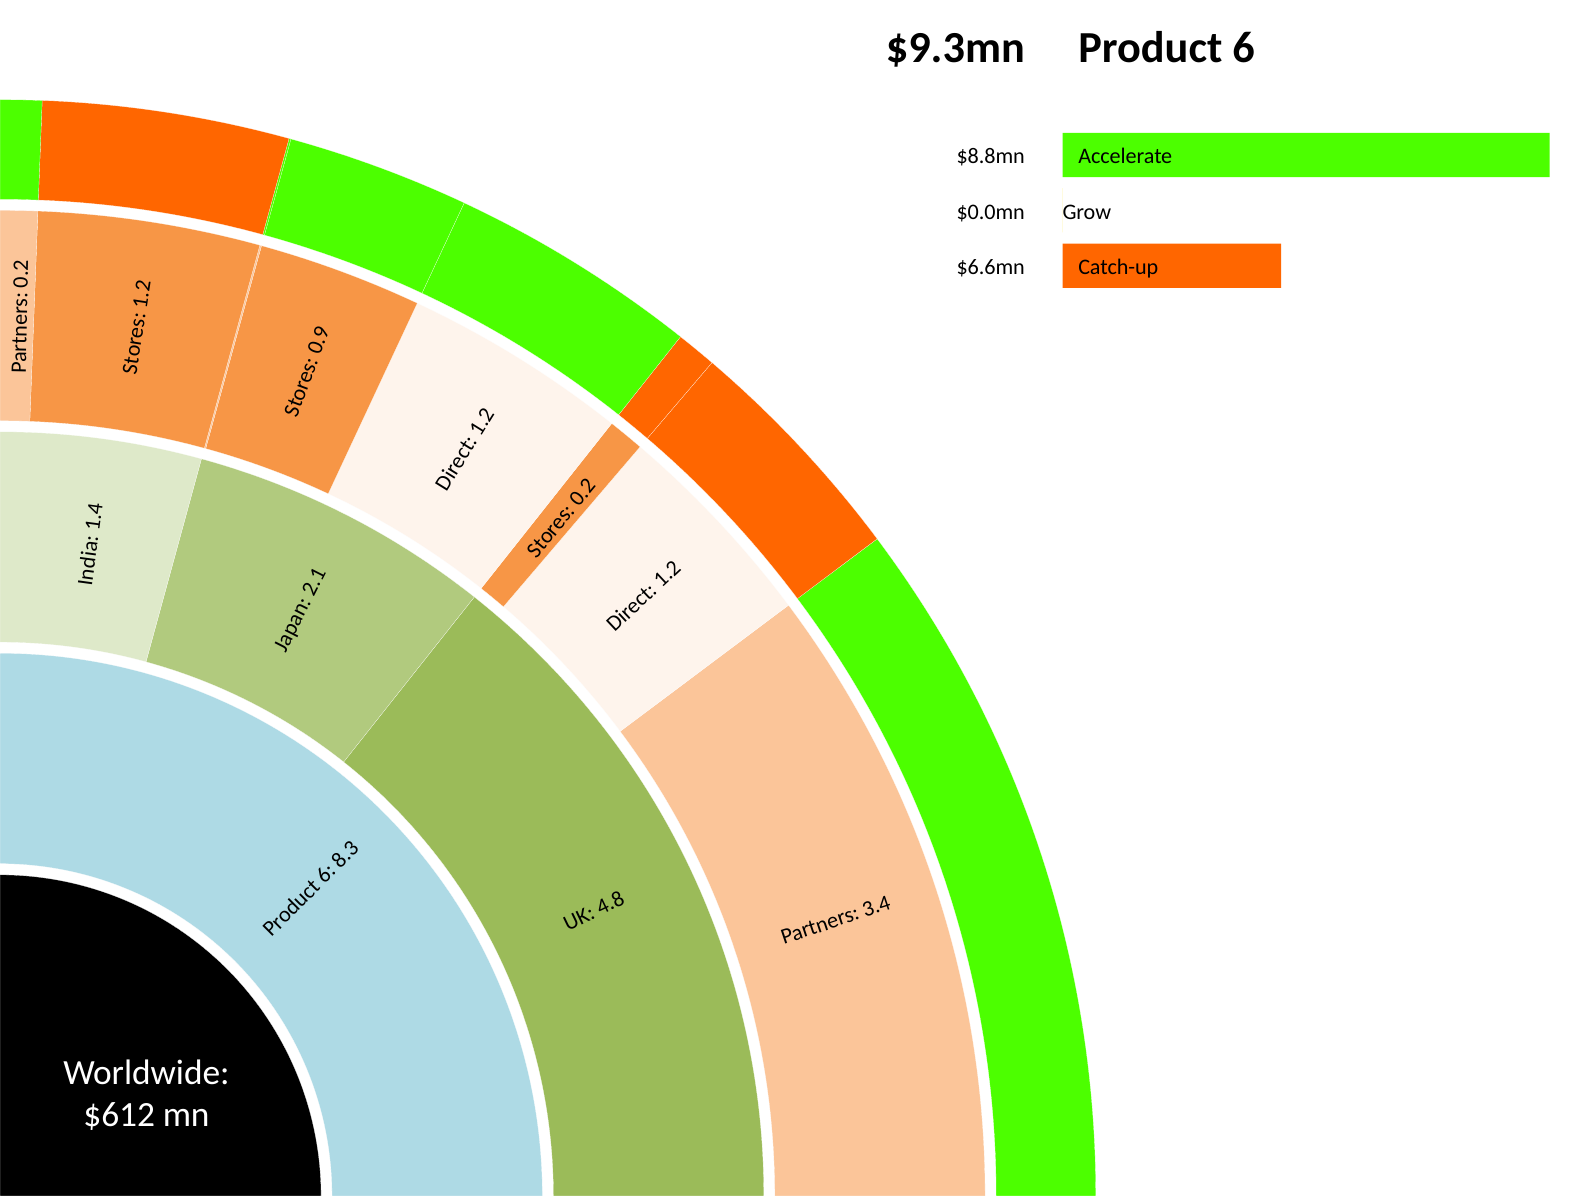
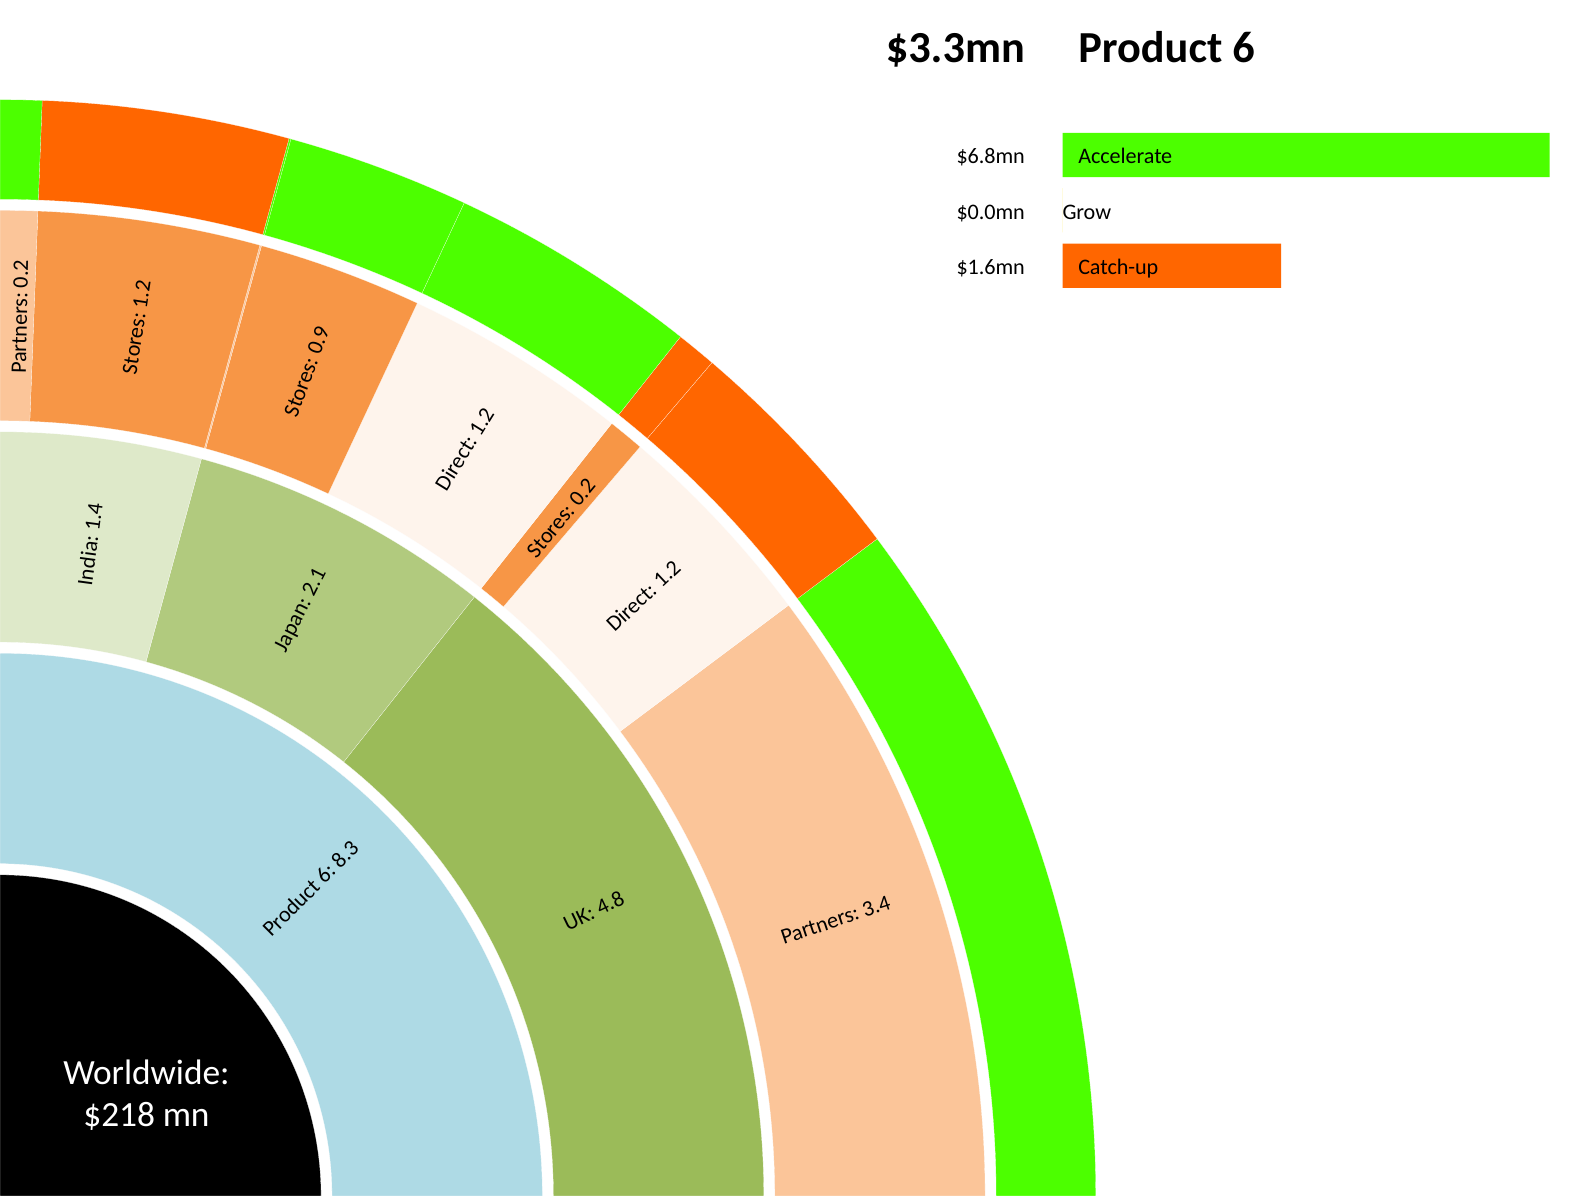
$9.3mn: $9.3mn -> $3.3mn (955, 47)
$8.8mn: $8.8mn -> $6.8mn (991, 156)
$6.6mn: $6.6mn -> $1.6mn (991, 267)
$612: $612 -> $218 (119, 1115)
